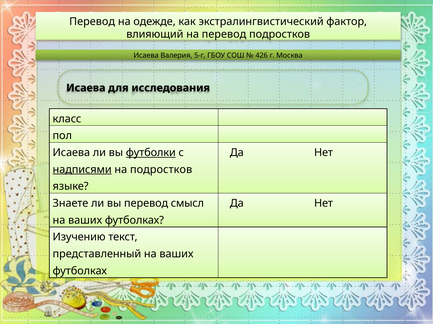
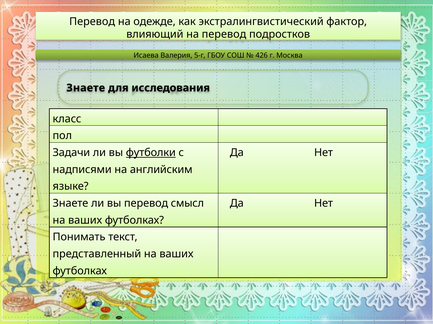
Исаева: Исаева -> Знаете (86, 88)
Исаева: Исаева -> Задачи (71, 153)
надписями underline: present -> none (82, 170)
на подростков: подростков -> английским (161, 170)
Изучению: Изучению -> Понимать (79, 238)
